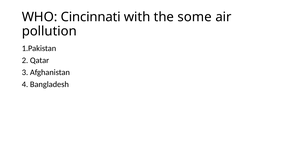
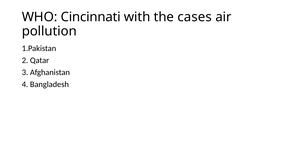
some: some -> cases (195, 17)
